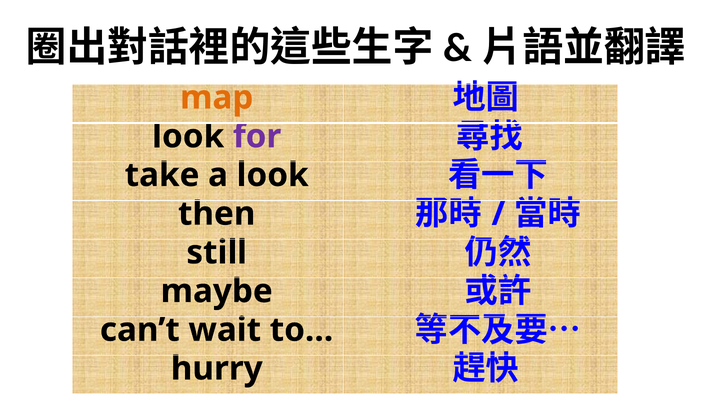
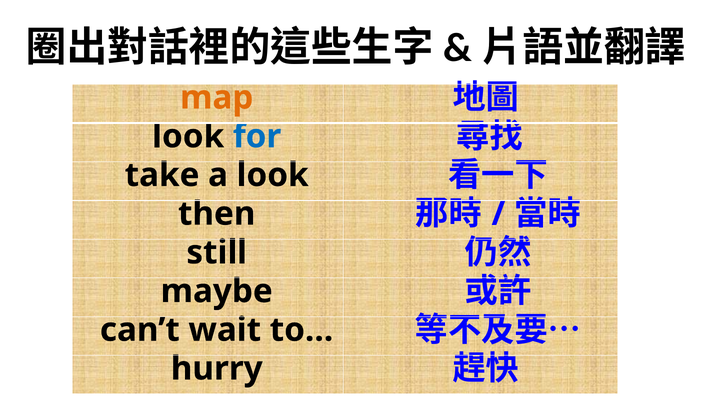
for colour: purple -> blue (257, 136)
